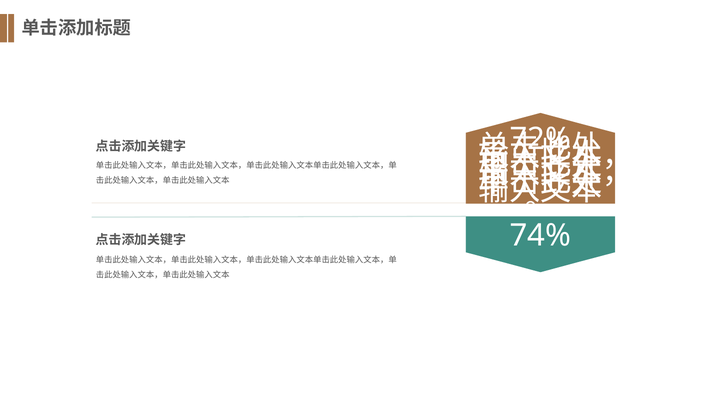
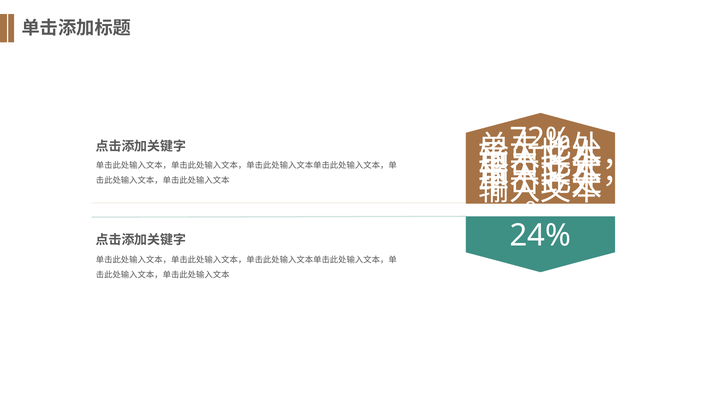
74%: 74% -> 24% (540, 236)
